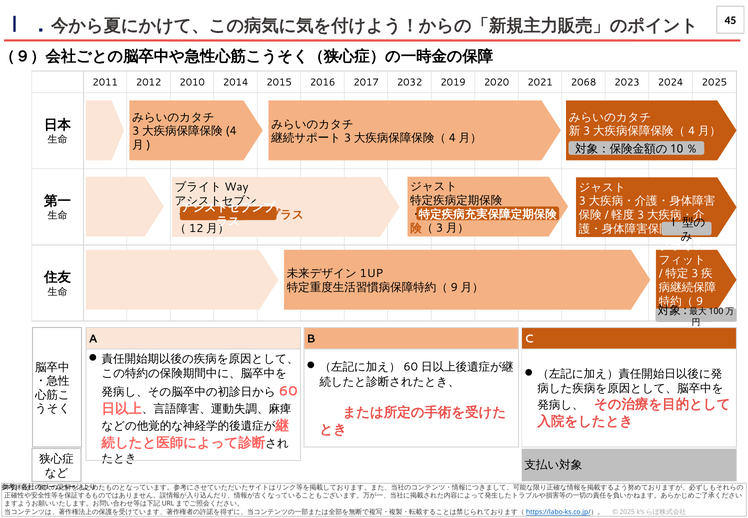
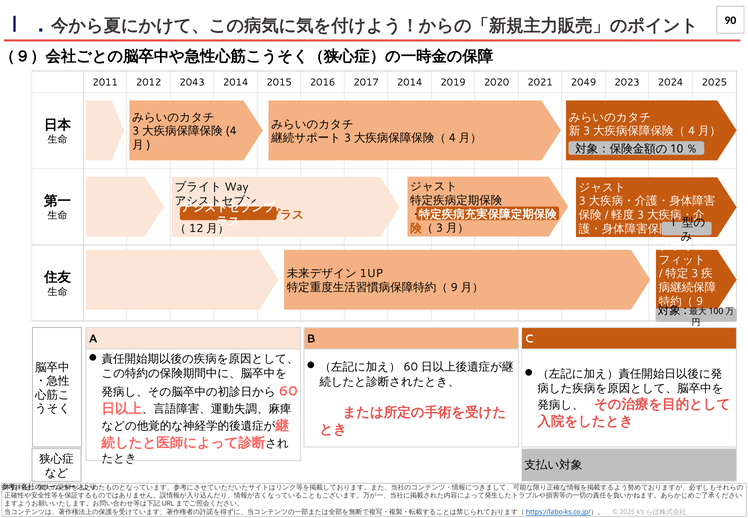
45: 45 -> 90 (730, 20)
2010: 2010 -> 2043 (192, 82)
2017 2032: 2032 -> 2014 (410, 82)
2068: 2068 -> 2049 (584, 82)
